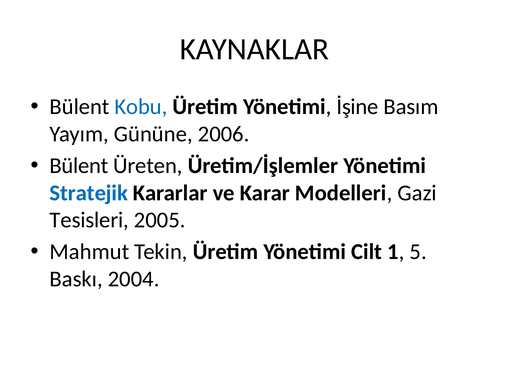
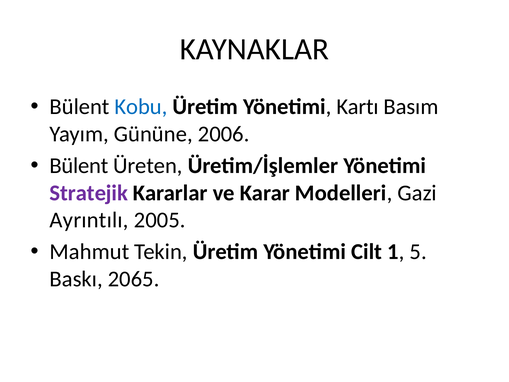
İşine: İşine -> Kartı (358, 107)
Stratejik colour: blue -> purple (89, 193)
Tesisleri: Tesisleri -> Ayrıntılı (89, 220)
2004: 2004 -> 2065 (134, 279)
